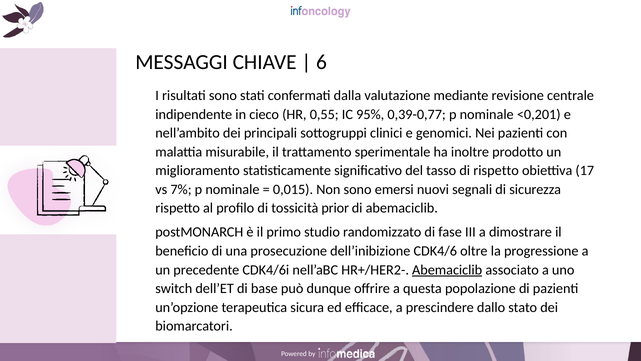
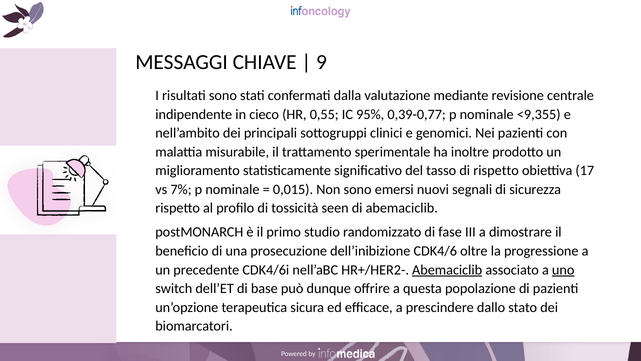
6: 6 -> 9 (322, 62)
<0,201: <0,201 -> <9,355 (539, 114)
prior: prior -> seen (335, 208)
uno underline: none -> present (563, 270)
